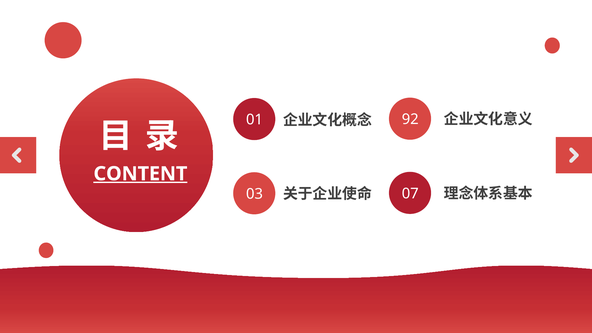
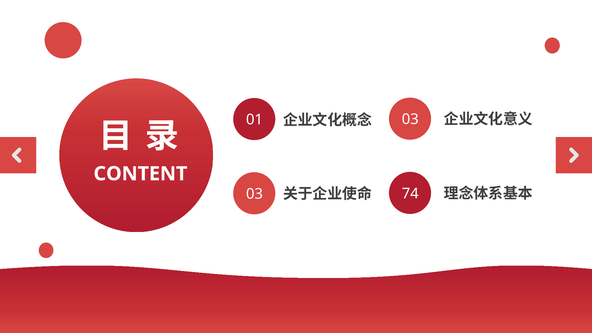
01 92: 92 -> 03 (410, 119)
CONTENT underline: present -> none (140, 174)
07: 07 -> 74 (410, 193)
